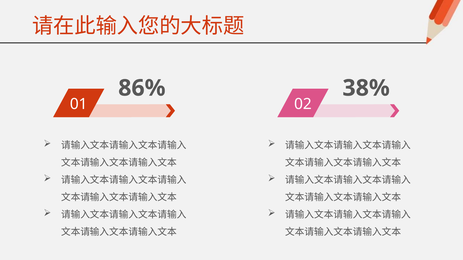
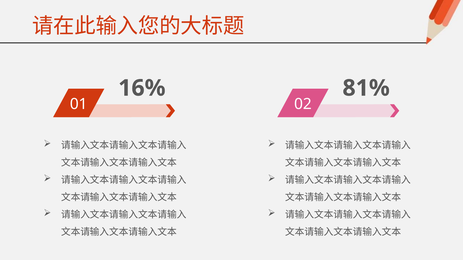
86%: 86% -> 16% (142, 88)
38%: 38% -> 81% (366, 88)
